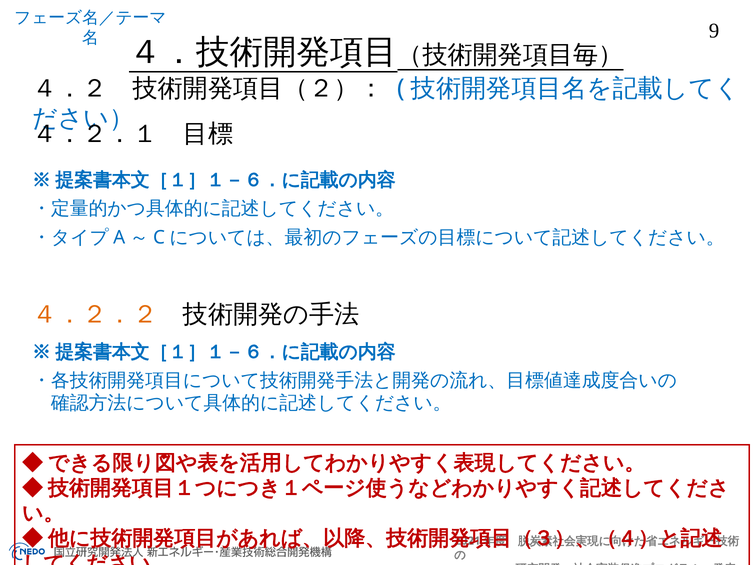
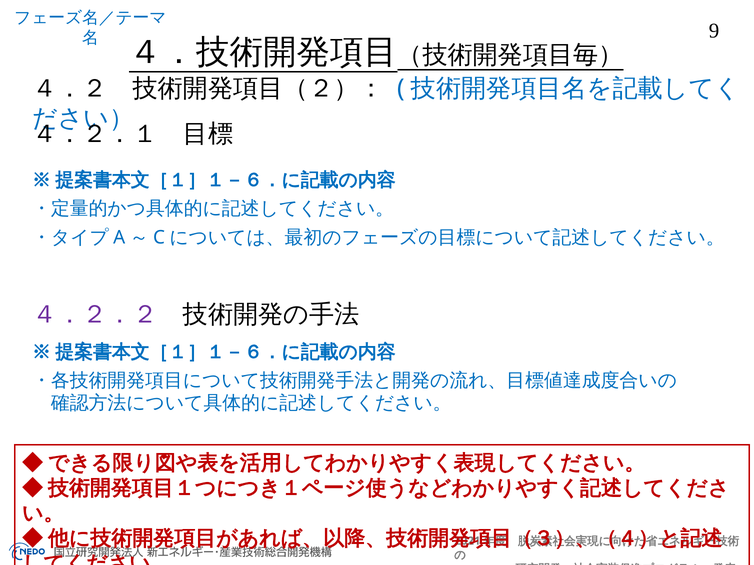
４．２．２ colour: orange -> purple (95, 315)
